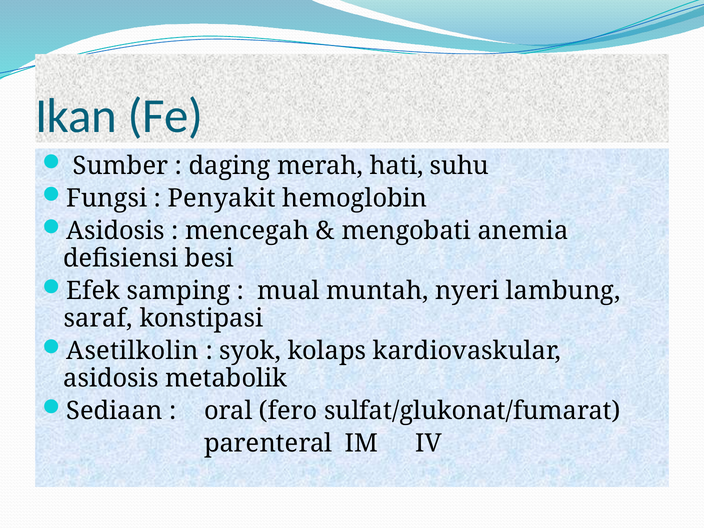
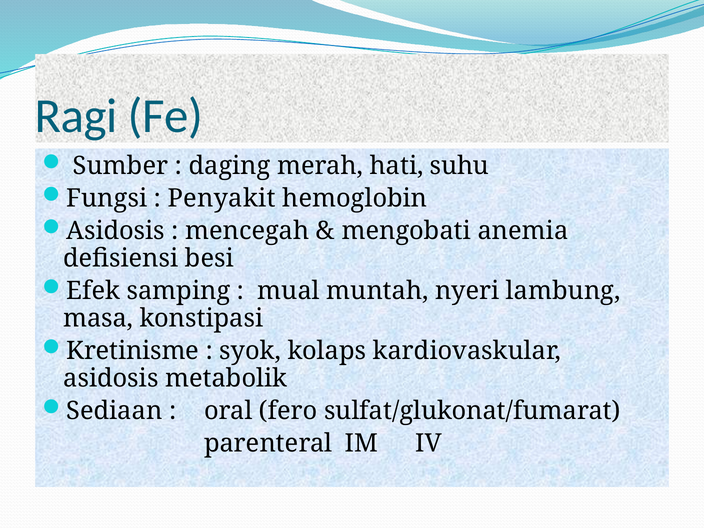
Ikan: Ikan -> Ragi (76, 116)
saraf: saraf -> masa (98, 318)
Asetilkolin: Asetilkolin -> Kretinisme (133, 351)
